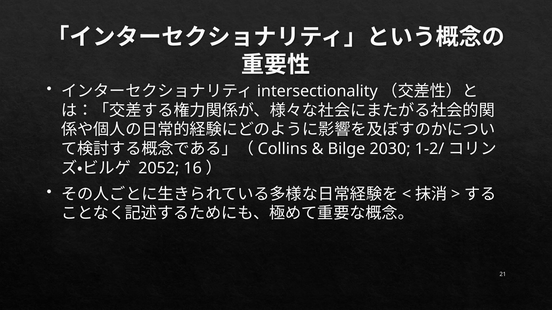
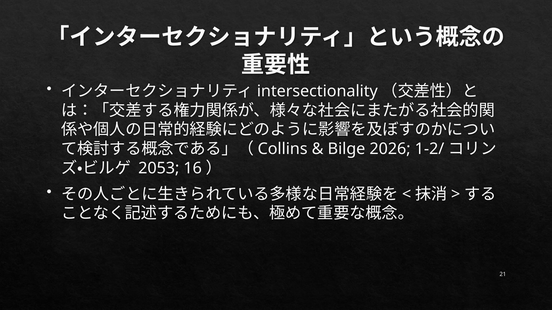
2030: 2030 -> 2026 (390, 149)
2052: 2052 -> 2053 (159, 168)
